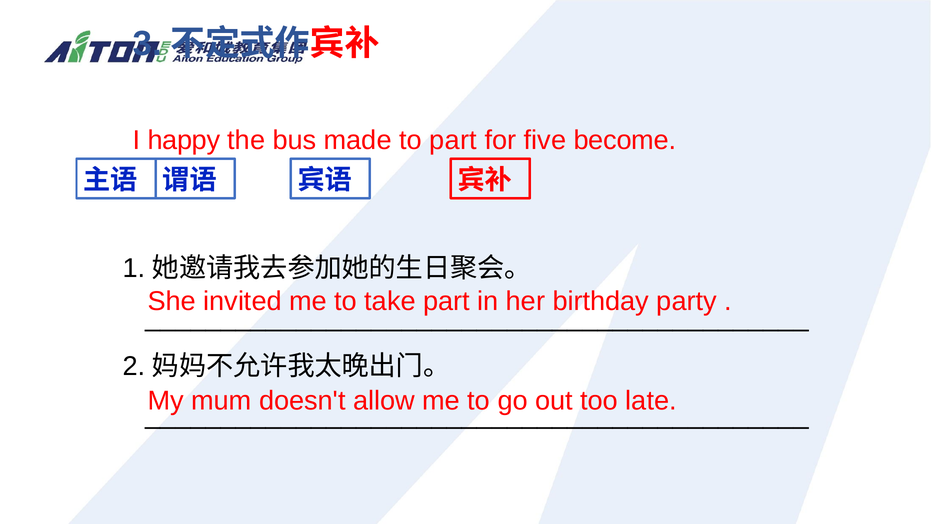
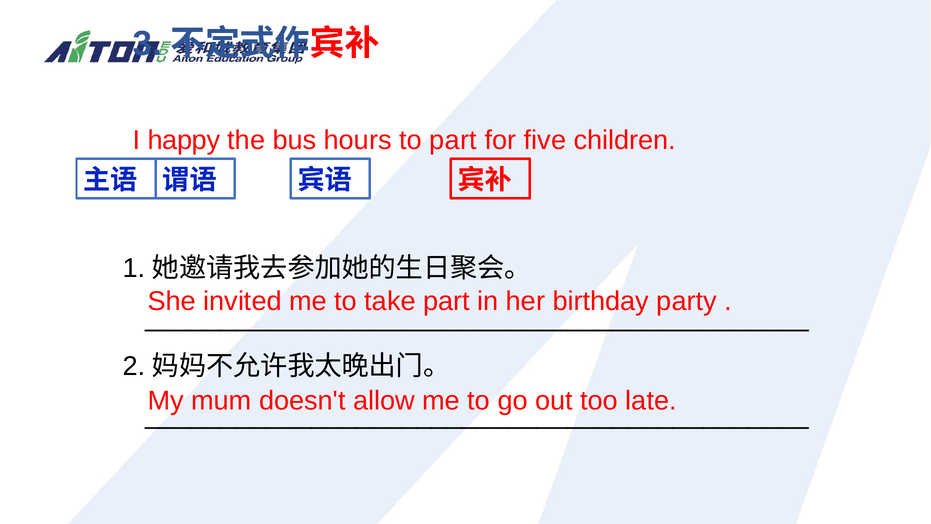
made: made -> hours (358, 140)
become: become -> children (625, 140)
